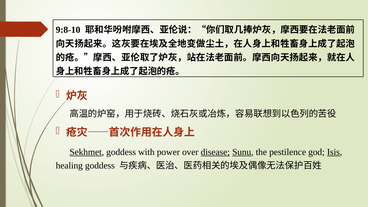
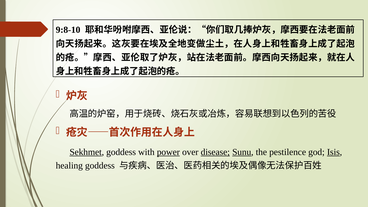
power underline: none -> present (168, 152)
